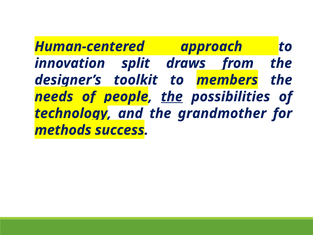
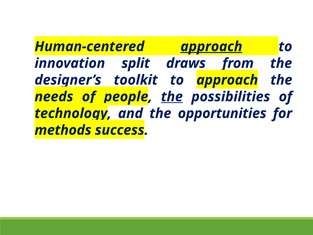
approach underline: none -> present (211, 46)
to members: members -> approach (227, 80)
grandmother: grandmother -> opportunities (222, 113)
